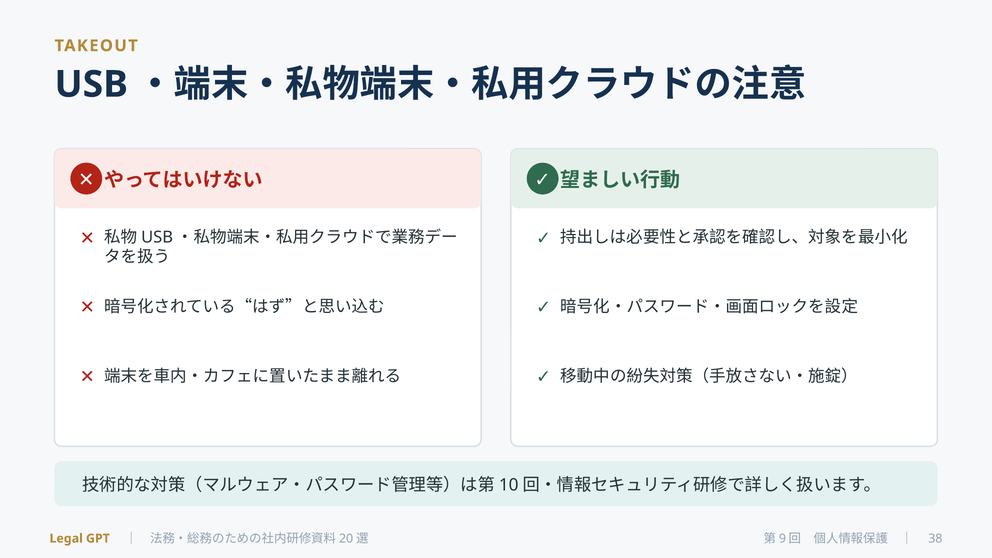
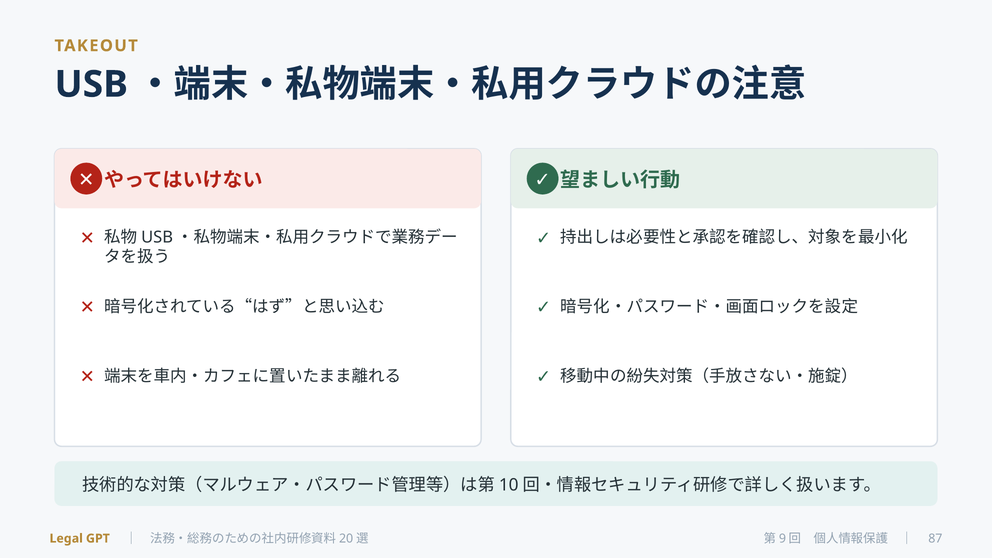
38: 38 -> 87 (935, 538)
